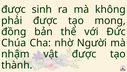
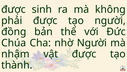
tạo mong: mong -> người (110, 20)
